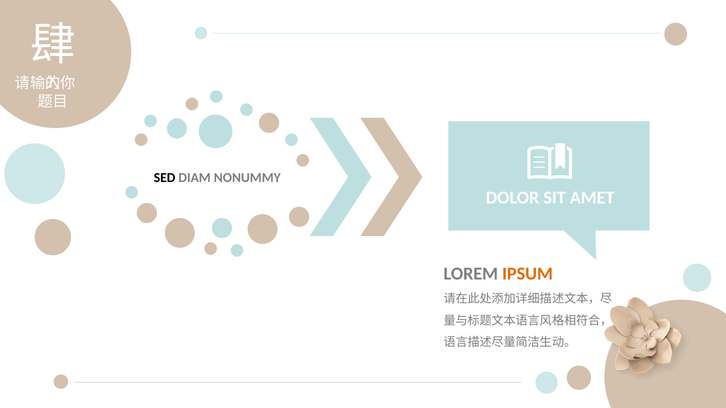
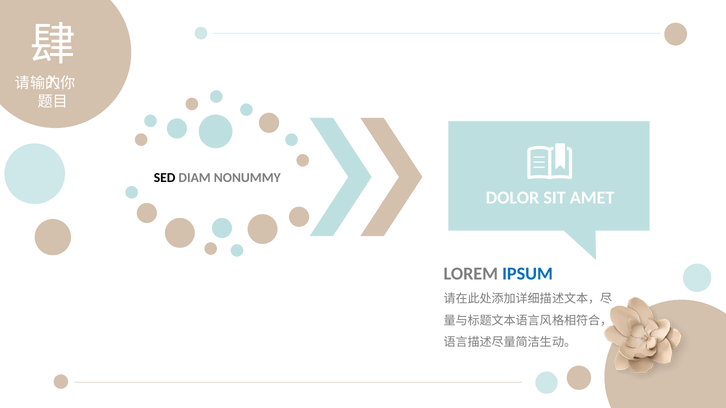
IPSUM colour: orange -> blue (528, 274)
